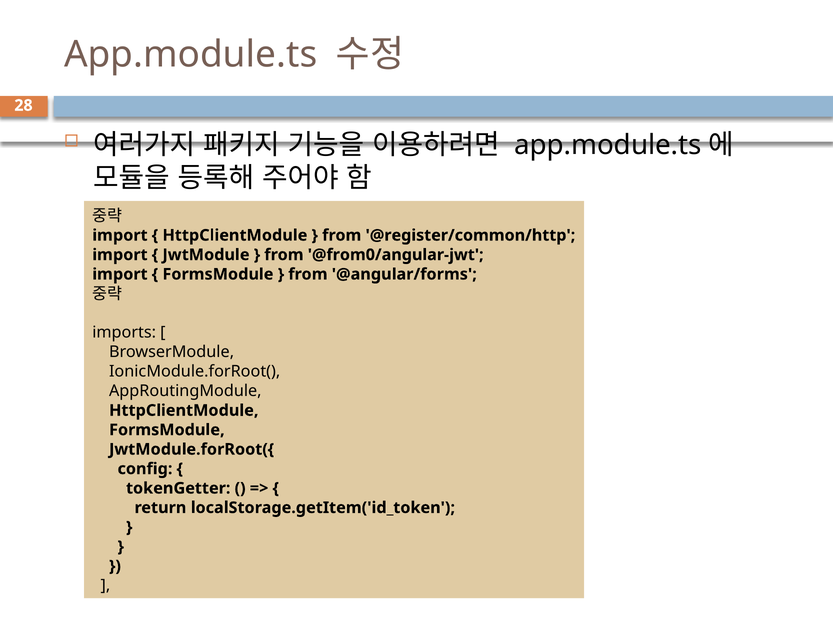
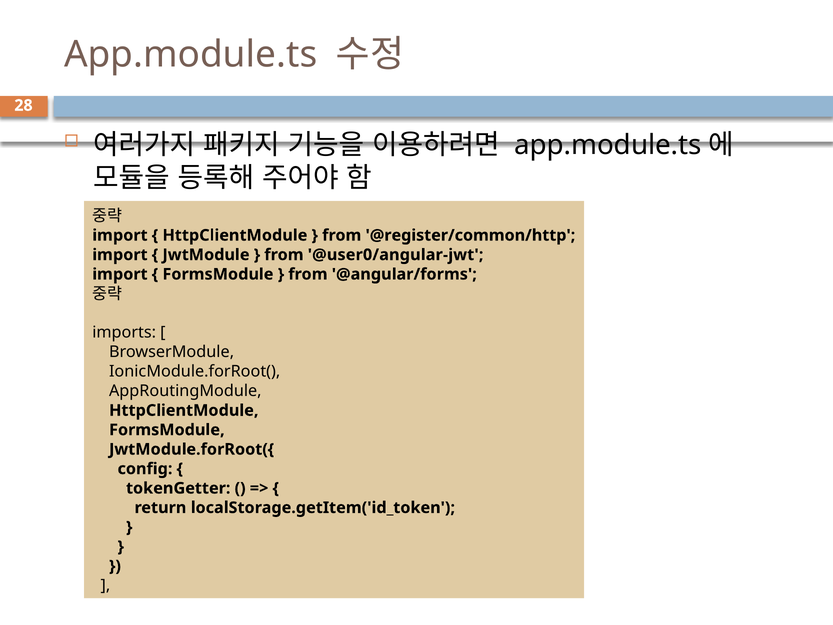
@from0/angular-jwt: @from0/angular-jwt -> @user0/angular-jwt (396, 255)
